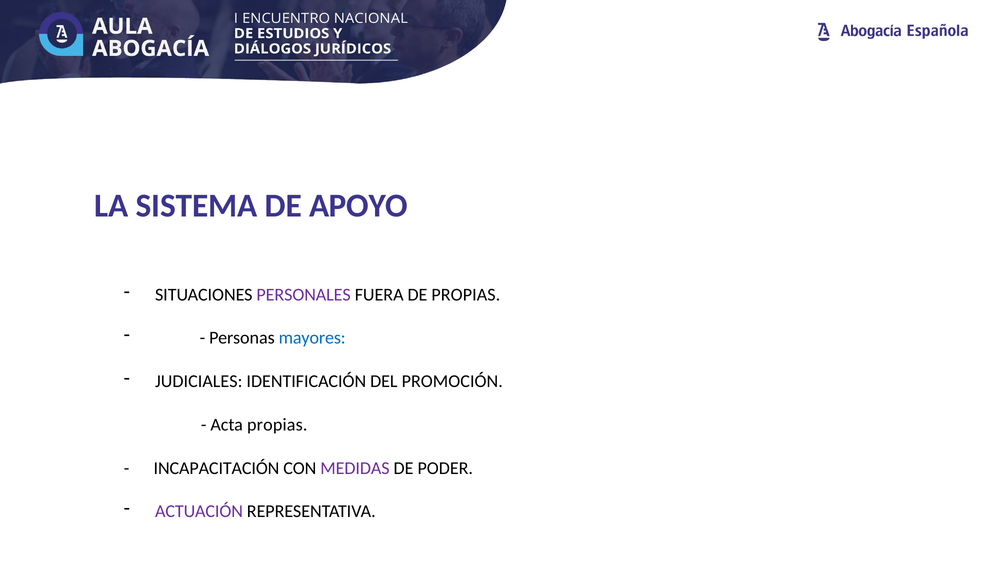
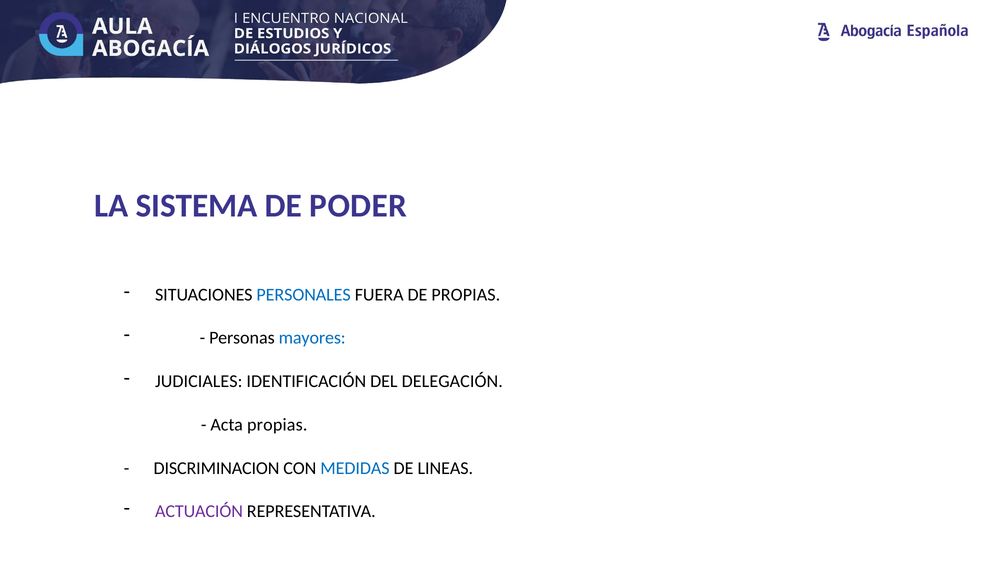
APOYO: APOYO -> PODER (358, 206)
PERSONALES colour: purple -> blue (304, 295)
PROMOCIÓN: PROMOCIÓN -> DELEGACIÓN (452, 381)
INCAPACITACIÓN: INCAPACITACIÓN -> DISCRIMINACION (217, 468)
MEDIDAS colour: purple -> blue (355, 468)
PODER: PODER -> LINEAS (445, 468)
